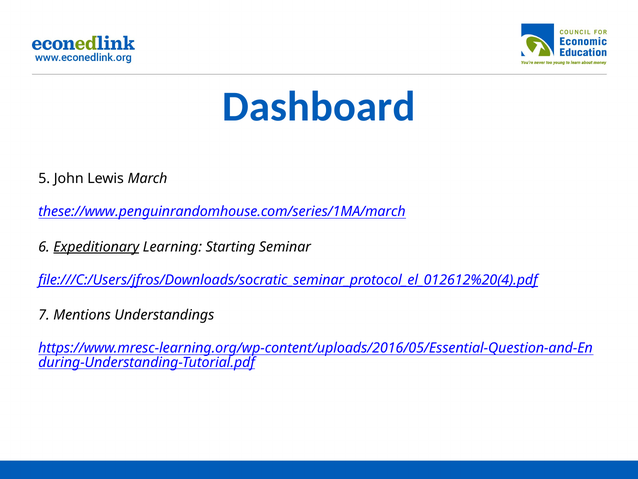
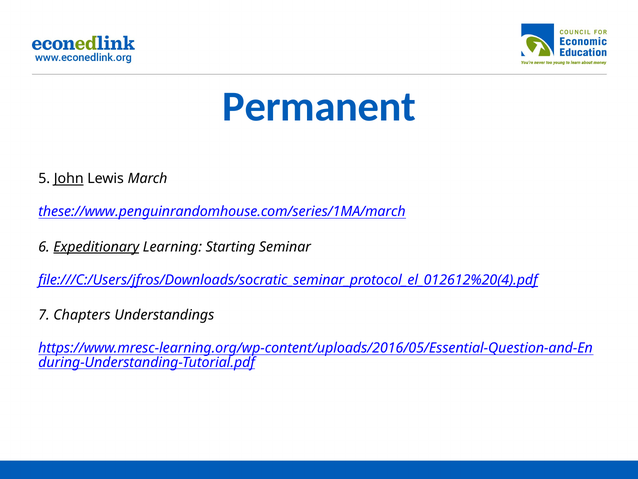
Dashboard: Dashboard -> Permanent (319, 106)
John underline: none -> present (69, 179)
Mentions: Mentions -> Chapters (82, 315)
